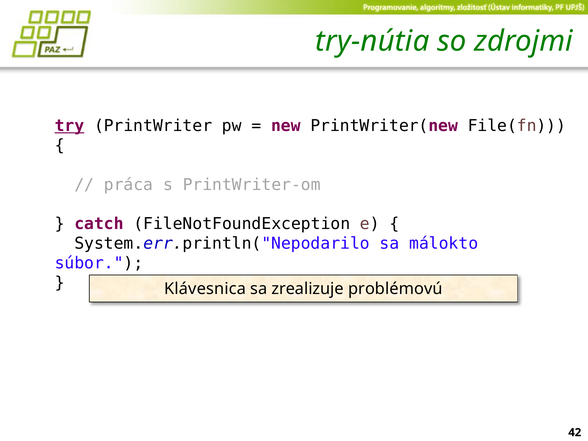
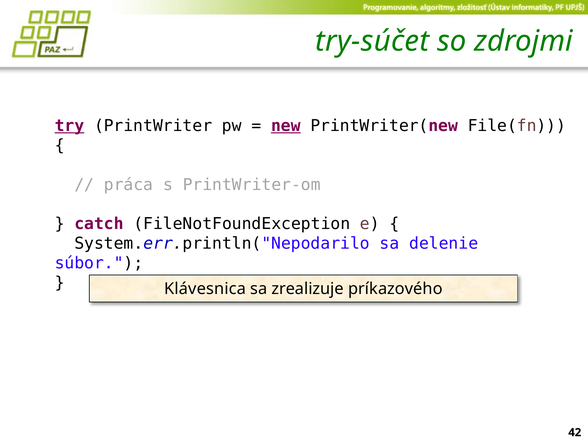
try-nútia: try-nútia -> try-súčet (372, 41)
new underline: none -> present (286, 126)
málokto: málokto -> delenie (444, 243)
problémovú: problémovú -> príkazového (395, 289)
